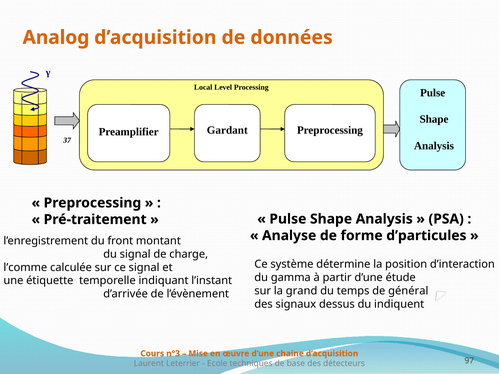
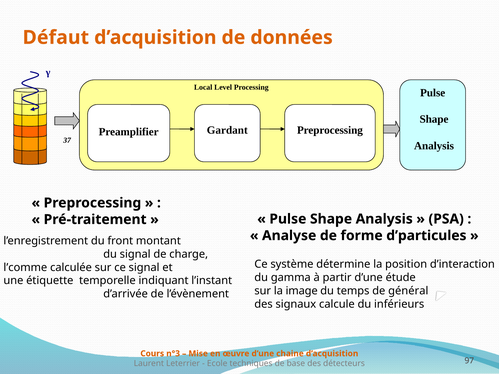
Analog: Analog -> Défaut (56, 38)
grand: grand -> image (302, 291)
dessus: dessus -> calcule (337, 304)
indiquent: indiquent -> inférieurs (399, 304)
